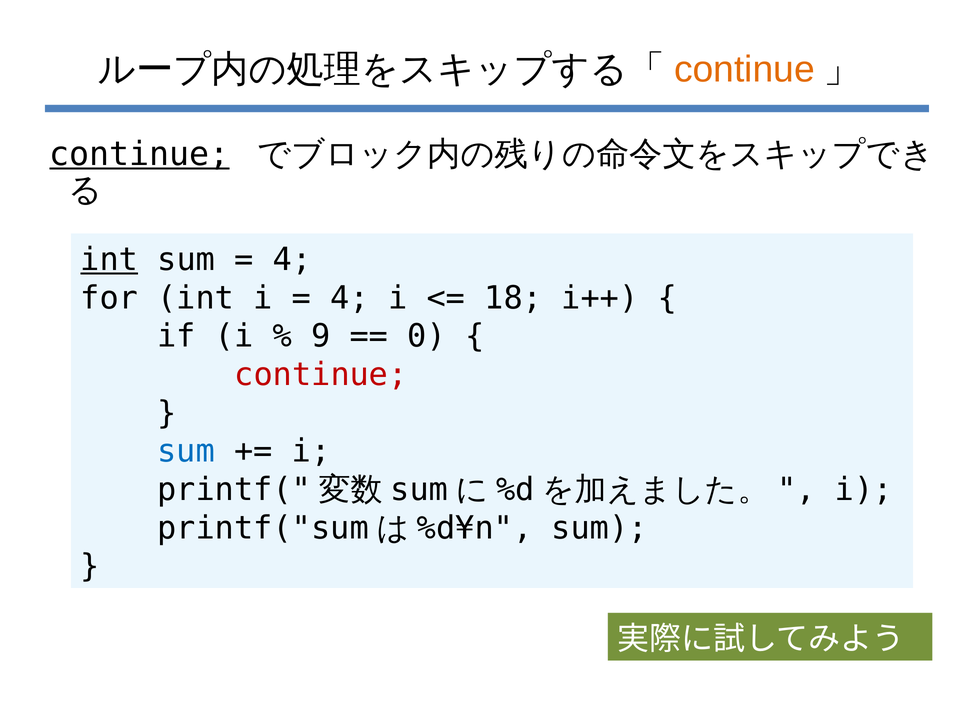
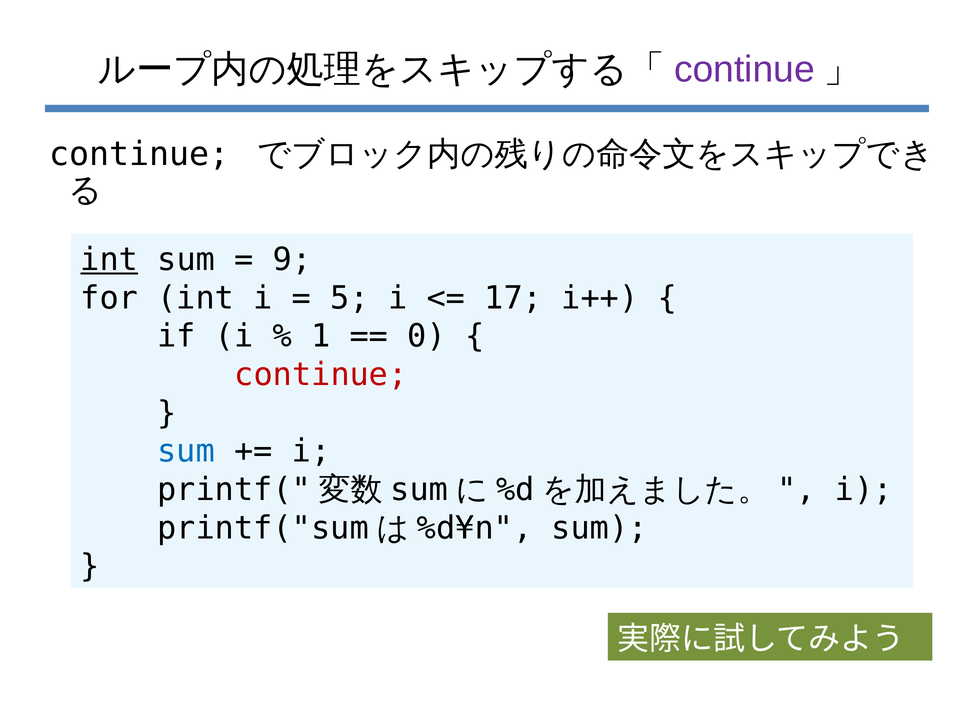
continue colour: orange -> purple (745, 69)
continue underline: present -> none (139, 154)
4: 4 -> 9 (292, 260)
4: 4 -> 5 (350, 298)
18: 18 -> 17 (513, 298)
9: 9 -> 1 (321, 336)
